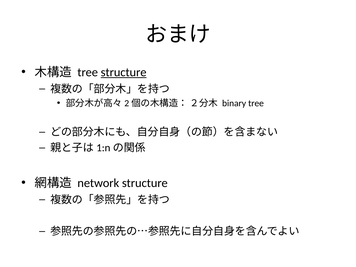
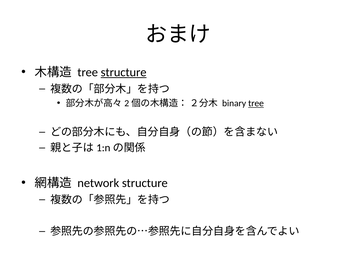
tree underline: none -> present (256, 103)
